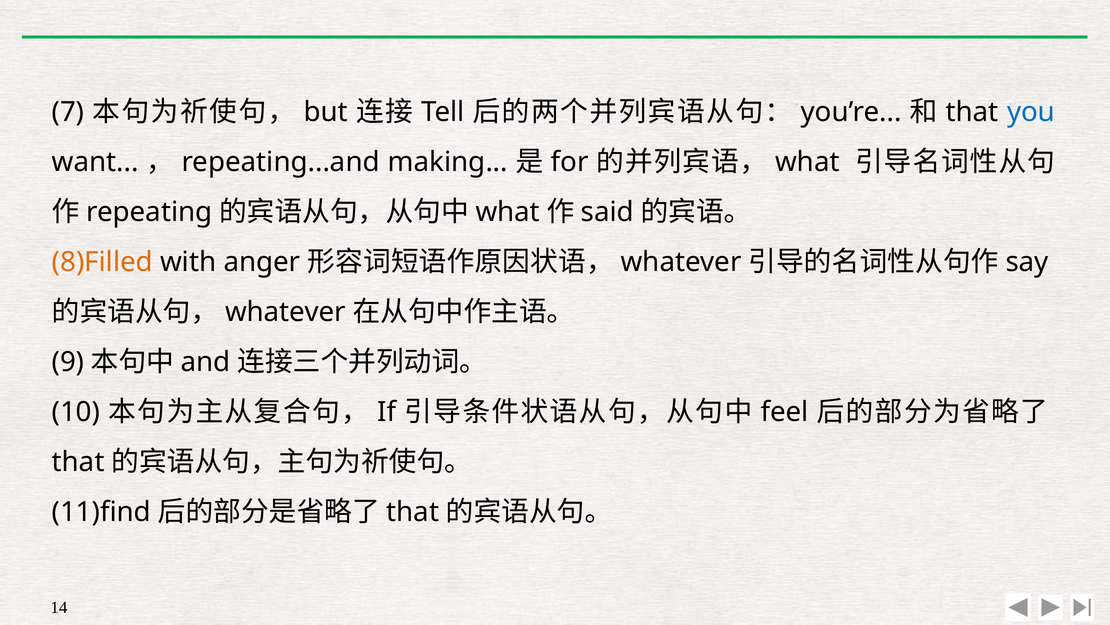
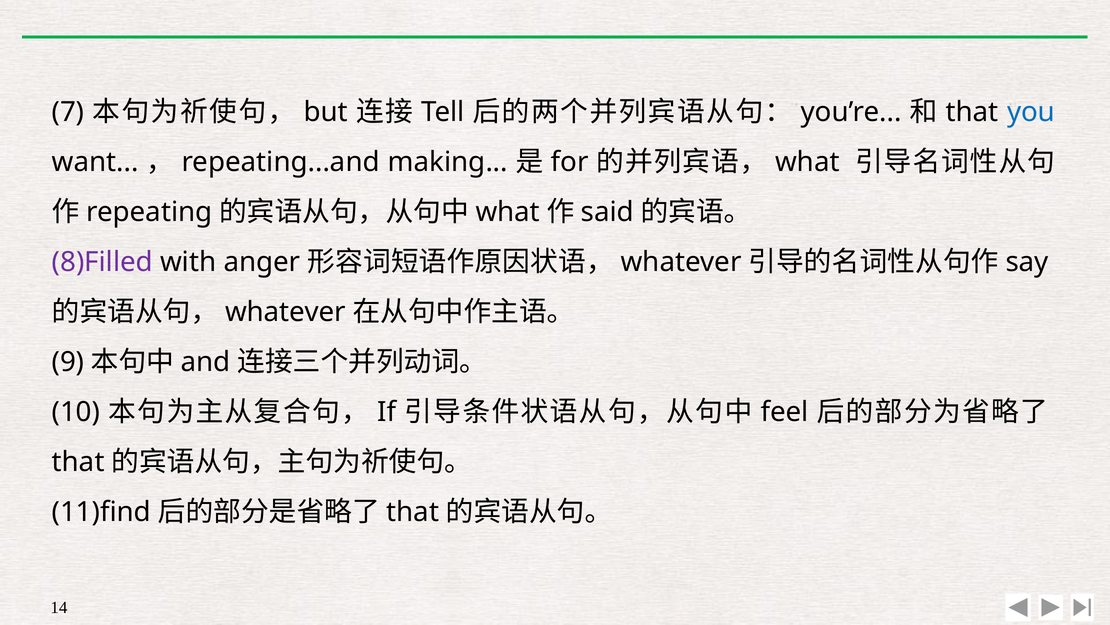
8)Filled colour: orange -> purple (102, 262)
